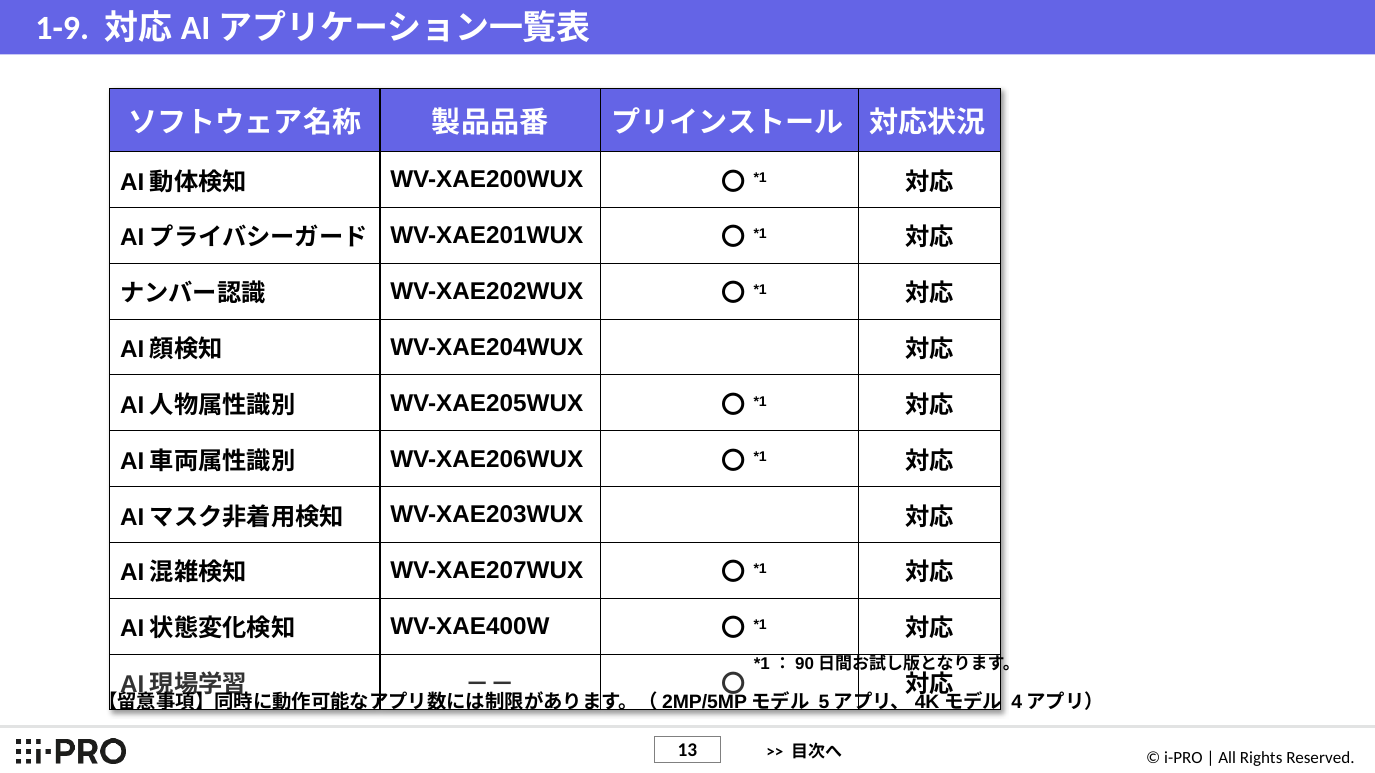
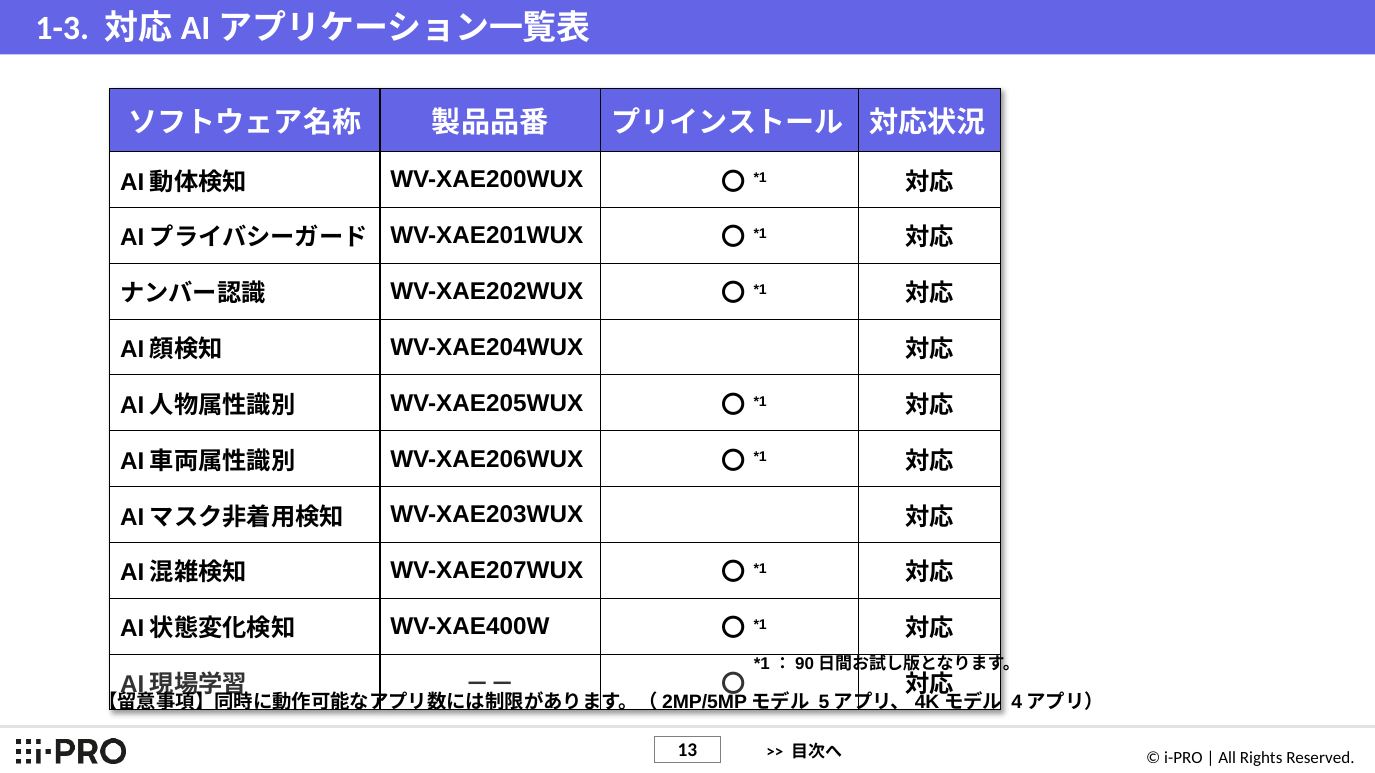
1-9: 1-9 -> 1-3 (62, 28)
